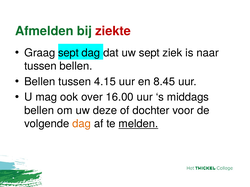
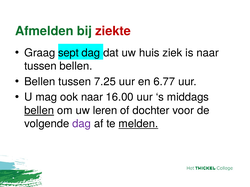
uw sept: sept -> huis (149, 53)
4.15: 4.15 -> 7.25 (105, 82)
8.45: 8.45 -> 6.77 (164, 82)
ook over: over -> naar (92, 97)
bellen underline: none -> present (39, 111)
deze: deze -> leren (105, 111)
dag colour: orange -> purple (82, 124)
